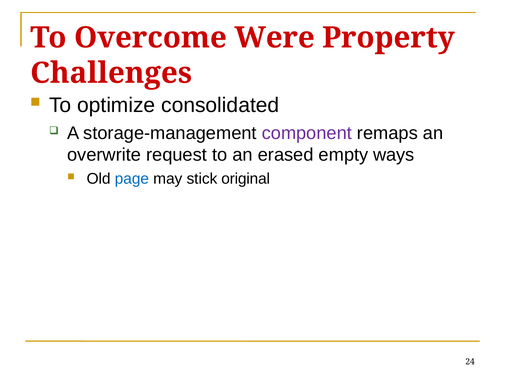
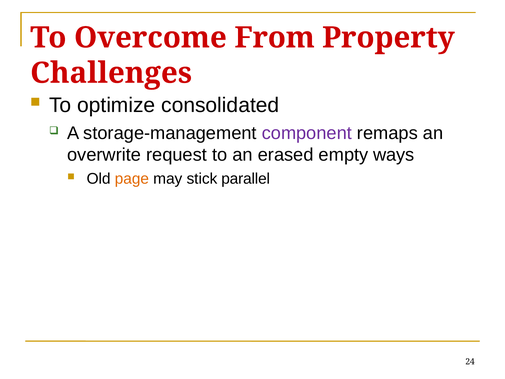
Were: Were -> From (275, 38)
page colour: blue -> orange (132, 179)
original: original -> parallel (246, 179)
